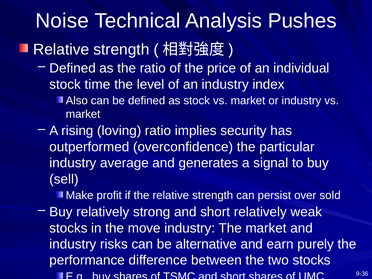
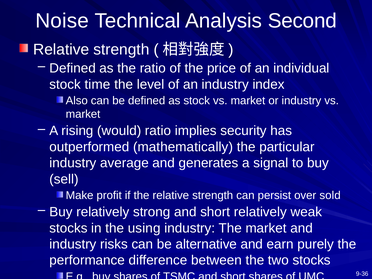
Pushes: Pushes -> Second (302, 21)
loving: loving -> would (119, 131)
overconfidence: overconfidence -> mathematically (183, 147)
move: move -> using (144, 228)
